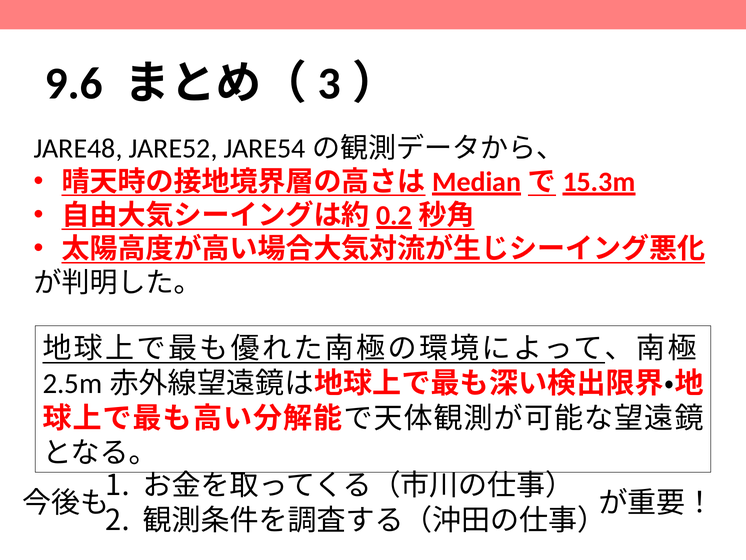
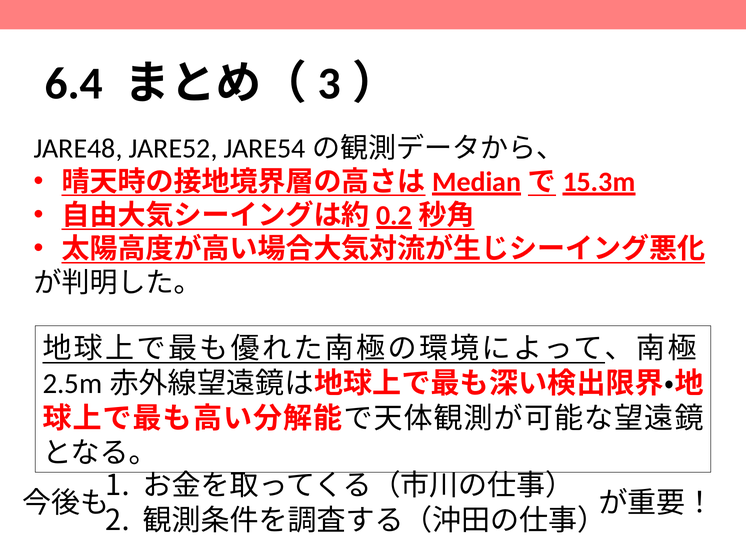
9.6: 9.6 -> 6.4 (74, 84)
